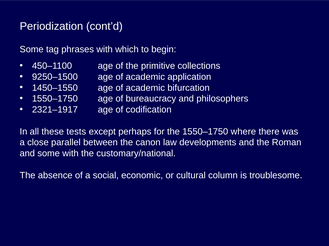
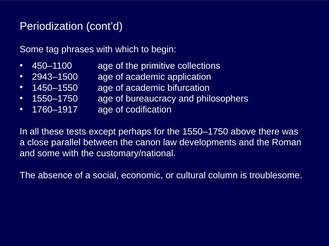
9250–1500: 9250–1500 -> 2943–1500 (55, 77)
2321–1917: 2321–1917 -> 1760–1917 (55, 110)
where: where -> above (243, 132)
